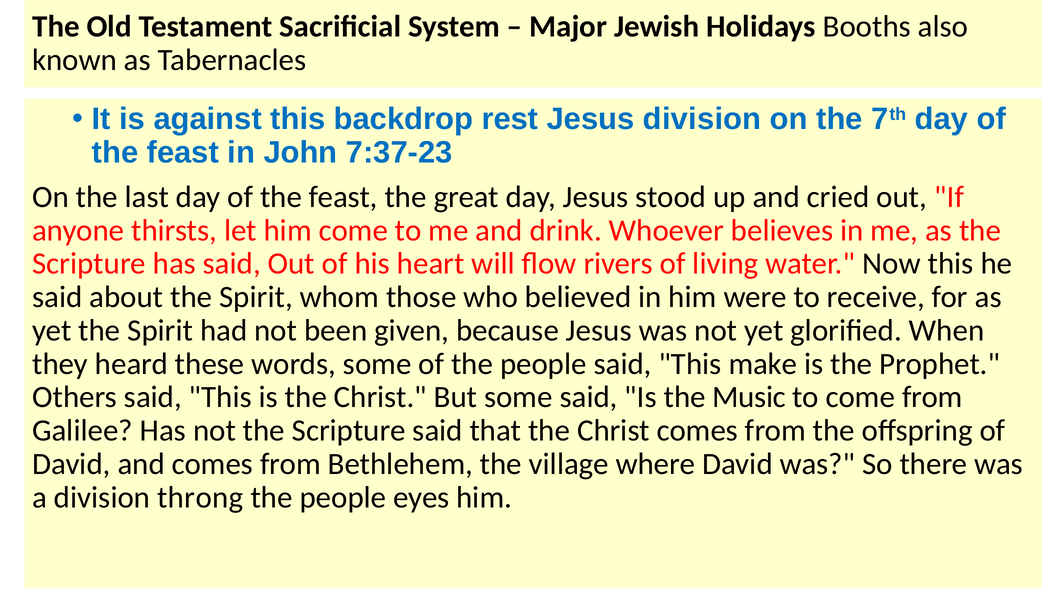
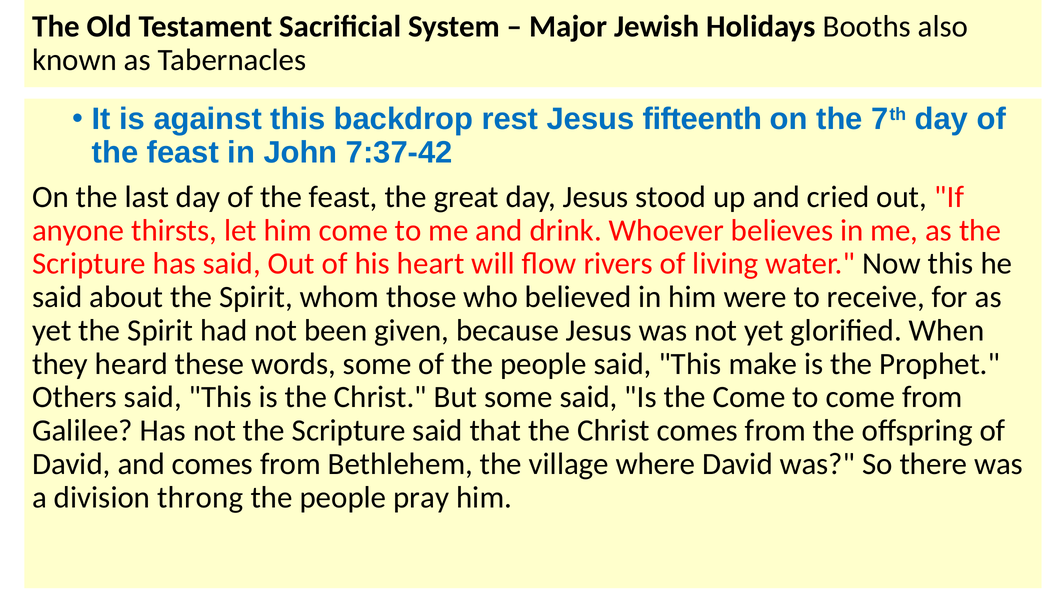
Jesus division: division -> fifteenth (702, 119)
7:37-23: 7:37-23 -> 7:37-42 (399, 153)
the Music: Music -> Come (749, 398)
eyes: eyes -> pray (421, 498)
